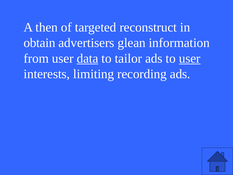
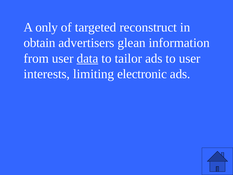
then: then -> only (47, 27)
user underline: present -> none (190, 58)
recording: recording -> electronic (142, 74)
